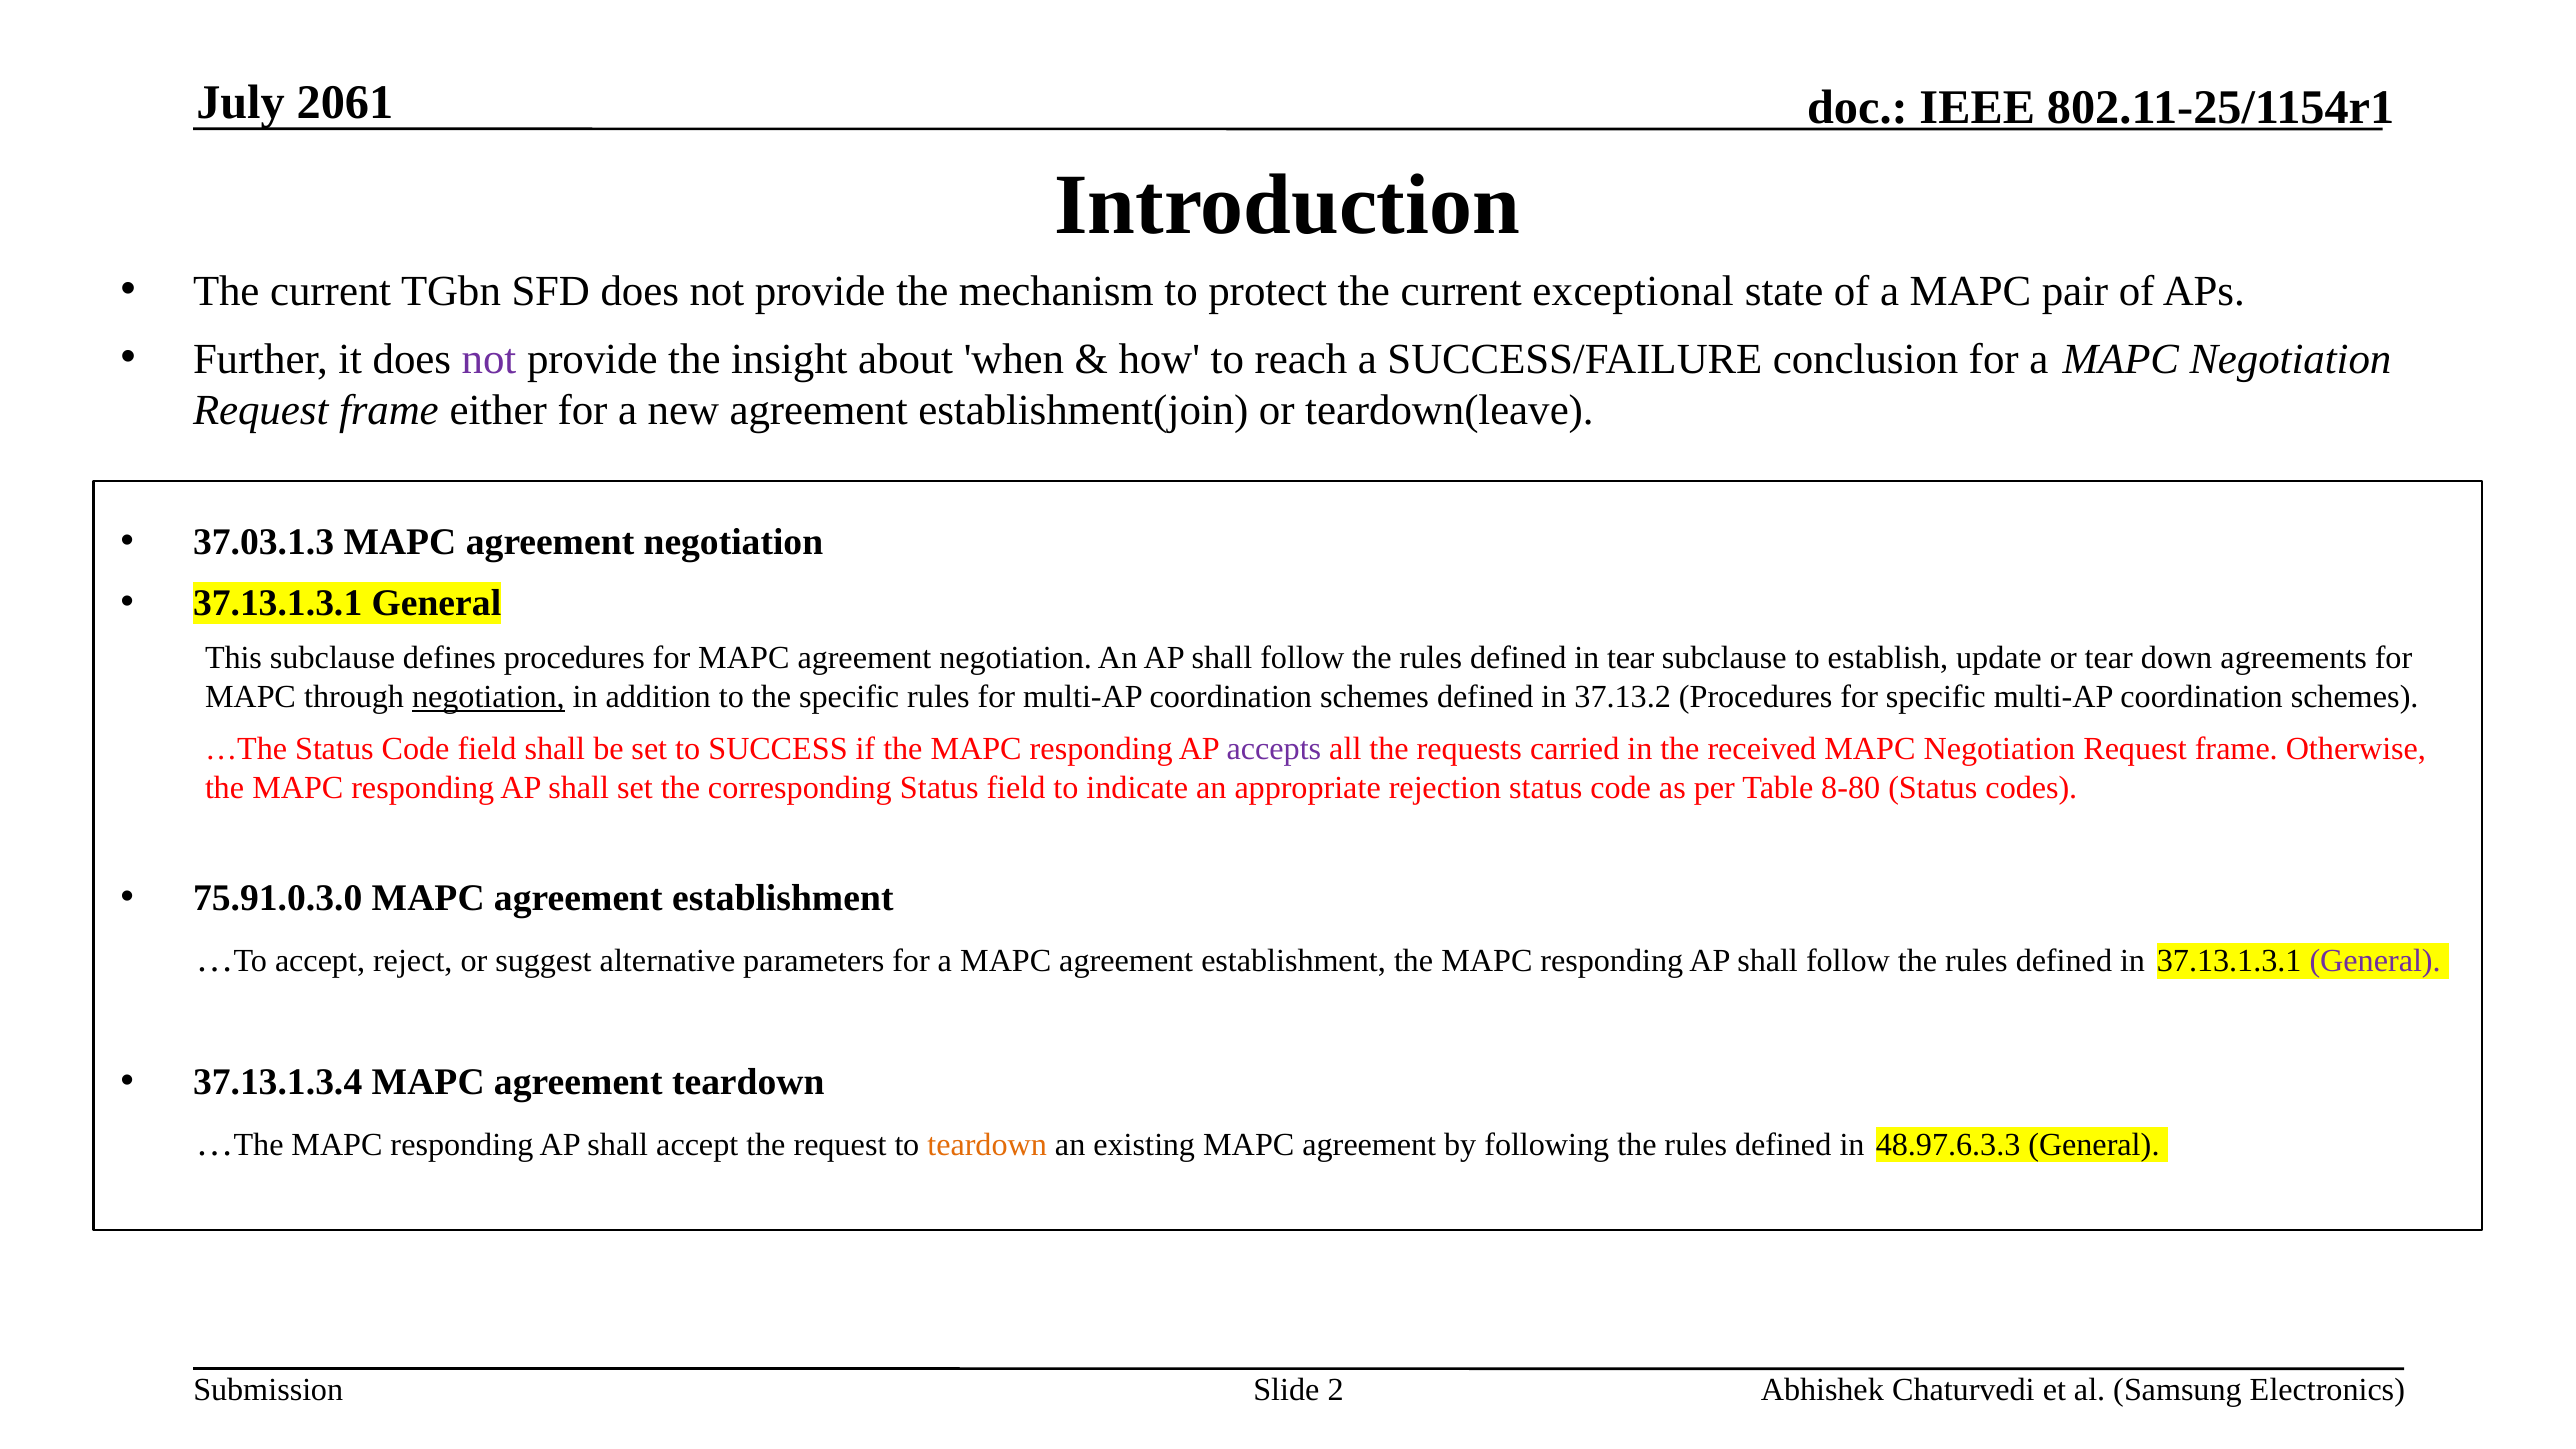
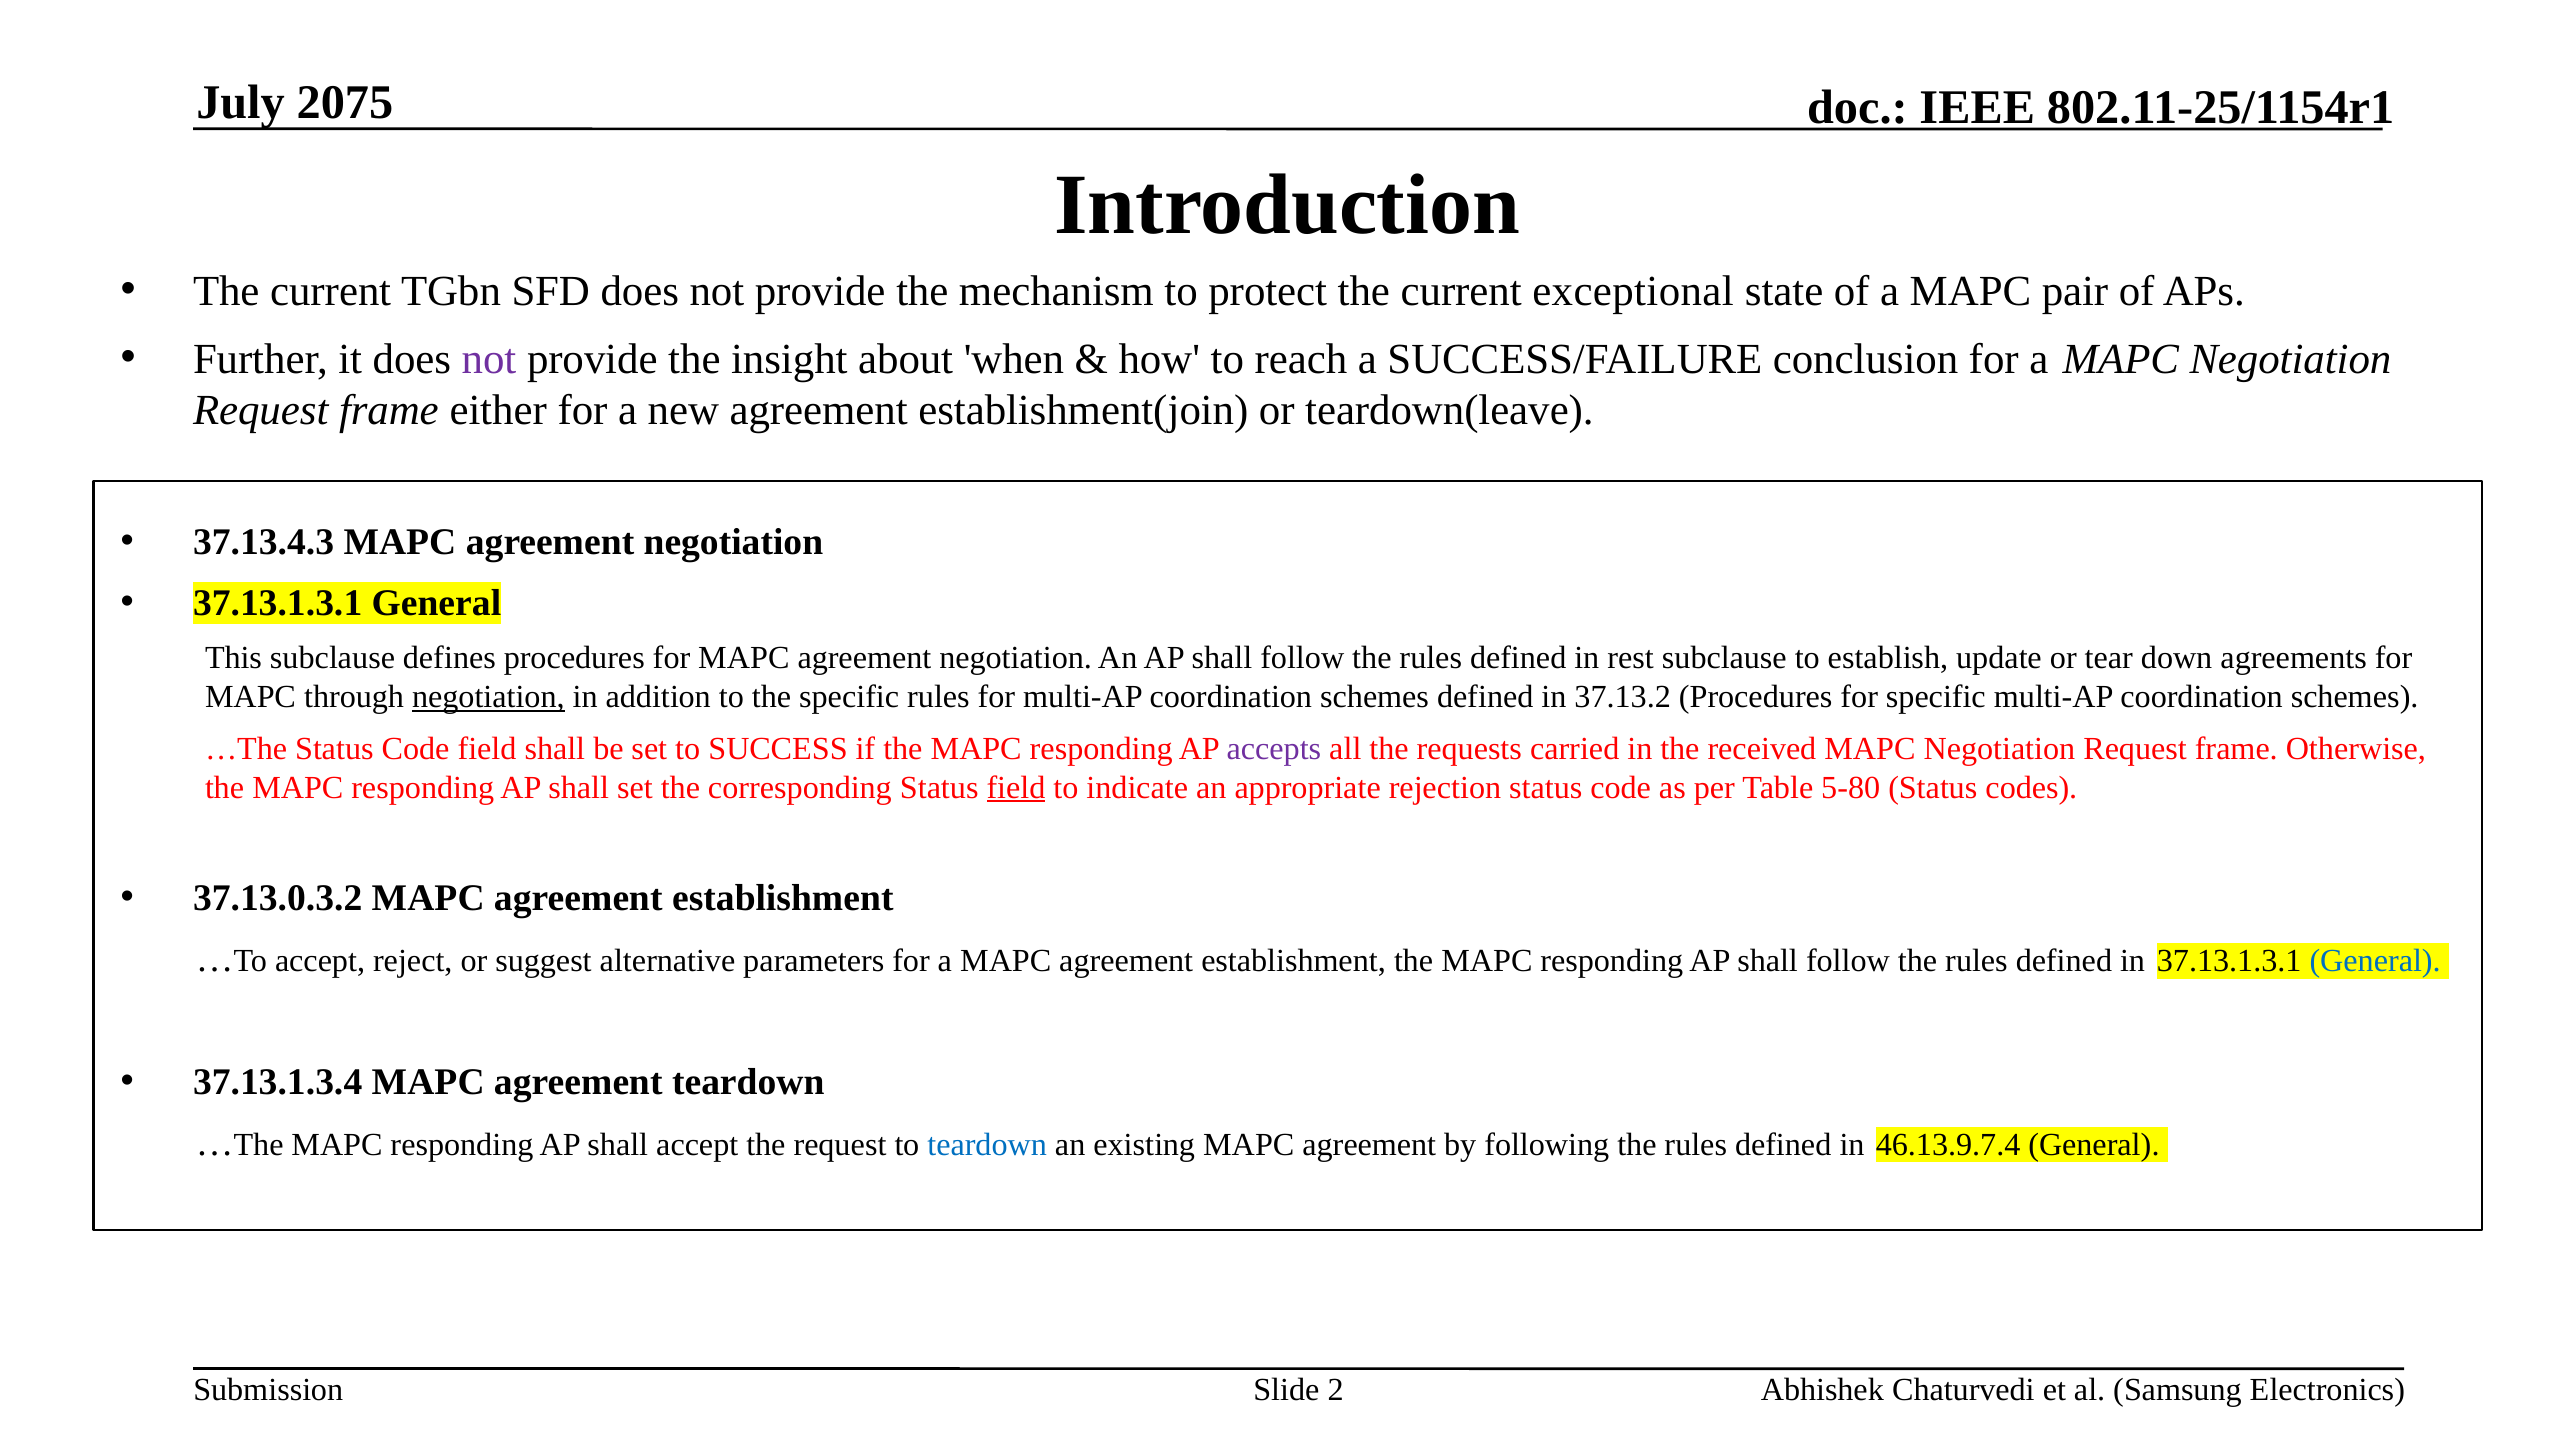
2061: 2061 -> 2075 (345, 102)
37.03.1.3: 37.03.1.3 -> 37.13.4.3 (264, 542)
in tear: tear -> rest (1631, 658)
field underline: none -> present (1016, 788)
8-80: 8-80 -> 5-80 (1851, 788)
75.91.0.3.0: 75.91.0.3.0 -> 37.13.0.3.2 (278, 898)
General colour: purple -> blue (2375, 961)
teardown colour: orange -> blue (987, 1145)
48.97.6.3.3: 48.97.6.3.3 -> 46.13.9.7.4 (1948, 1145)
